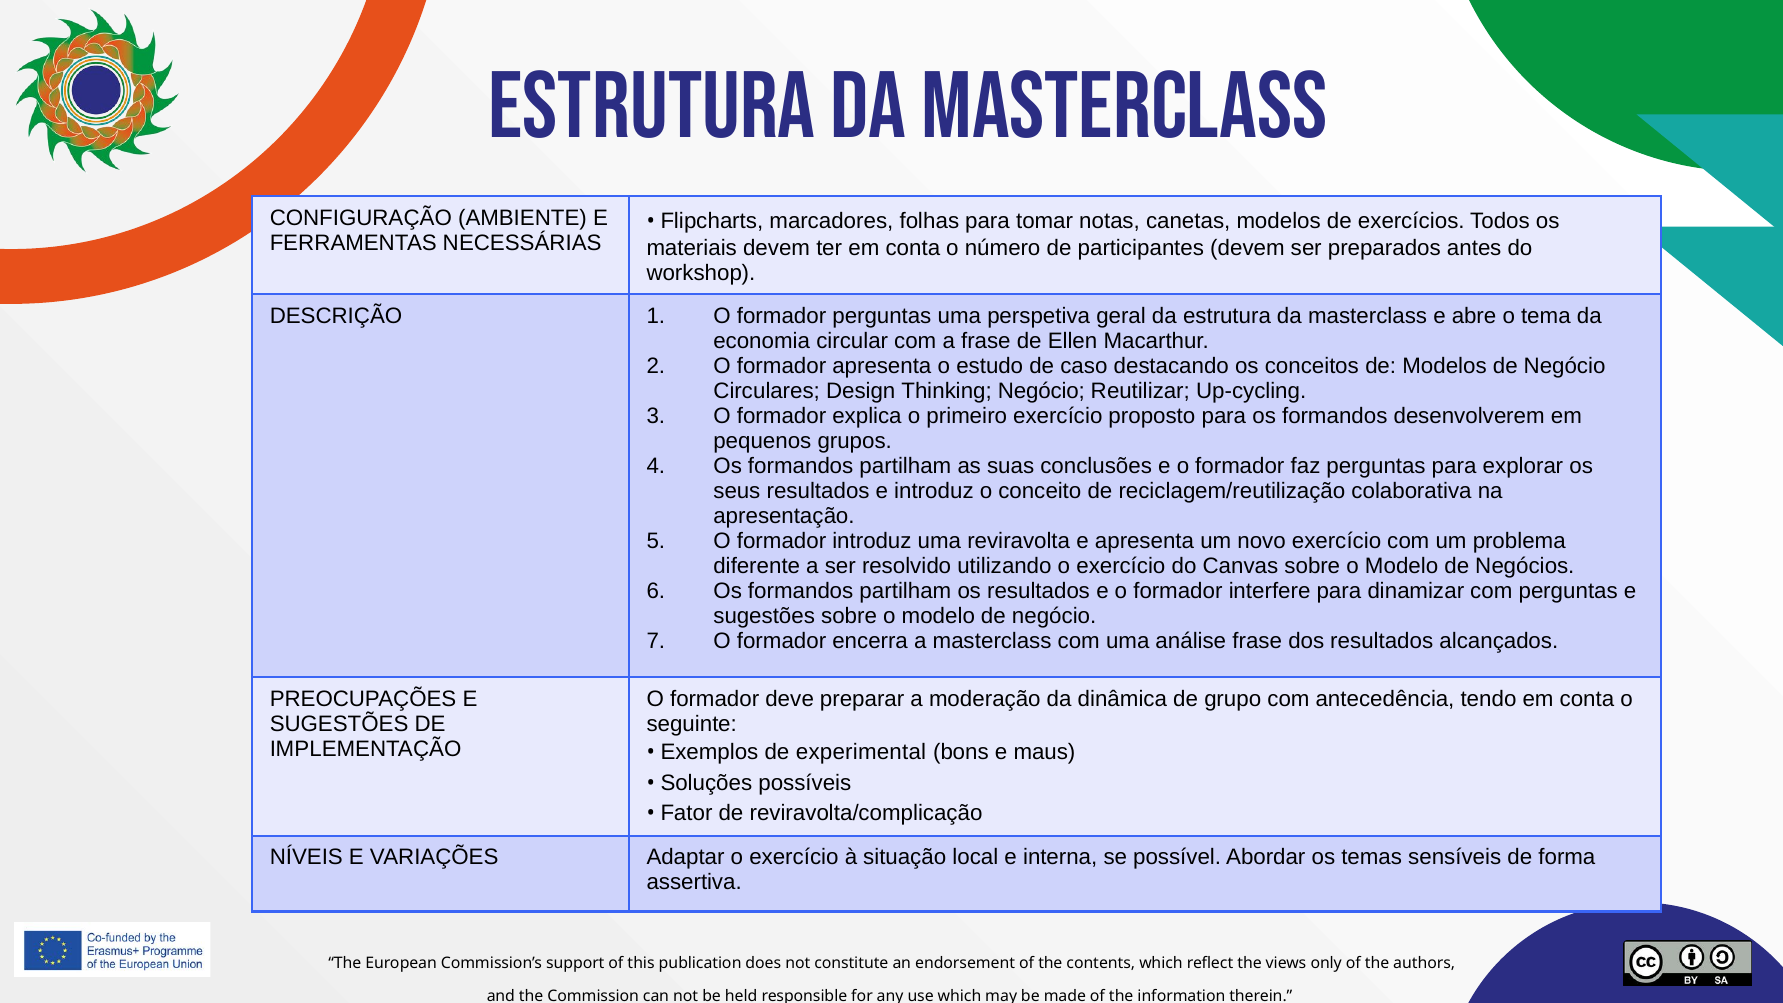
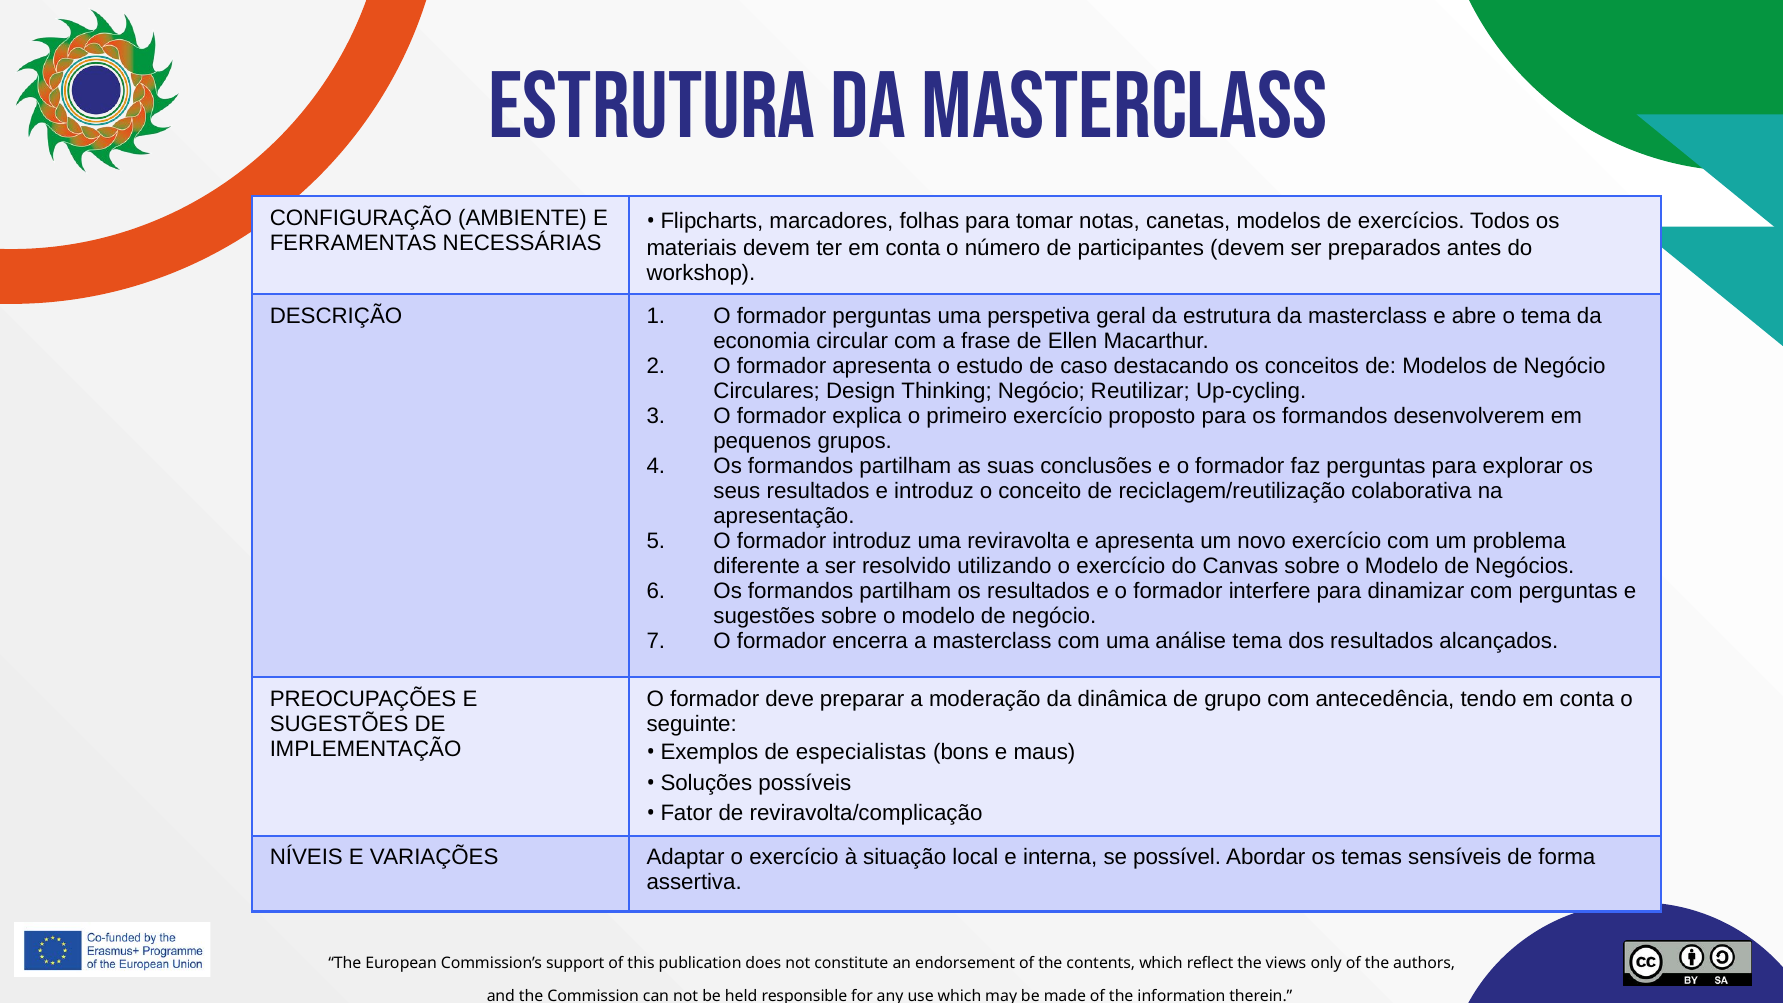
análise frase: frase -> tema (1257, 641)
experimental: experimental -> especialistas (861, 752)
